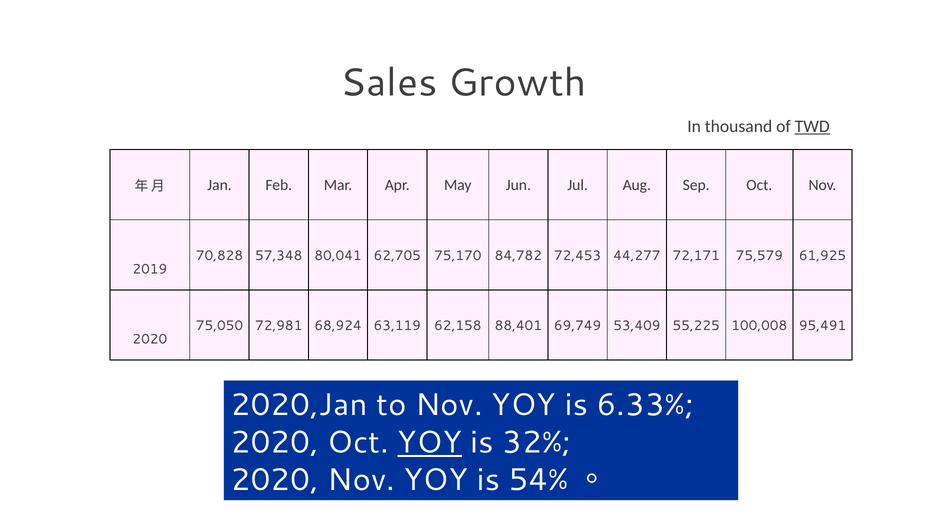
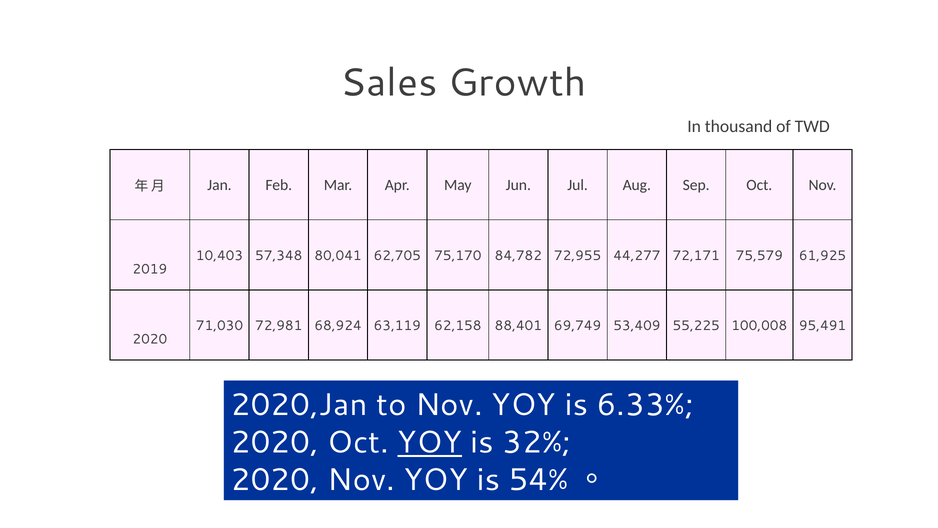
TWD underline: present -> none (812, 126)
70,828: 70,828 -> 10,403 (219, 255)
72,453: 72,453 -> 72,955 (578, 255)
75,050: 75,050 -> 71,030 (219, 326)
